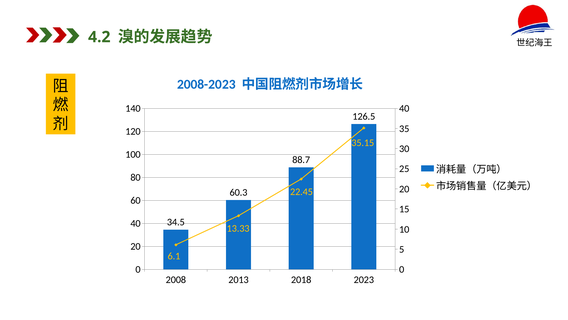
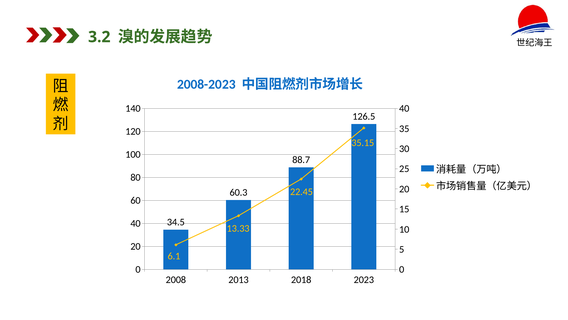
4.2: 4.2 -> 3.2 (99, 37)
